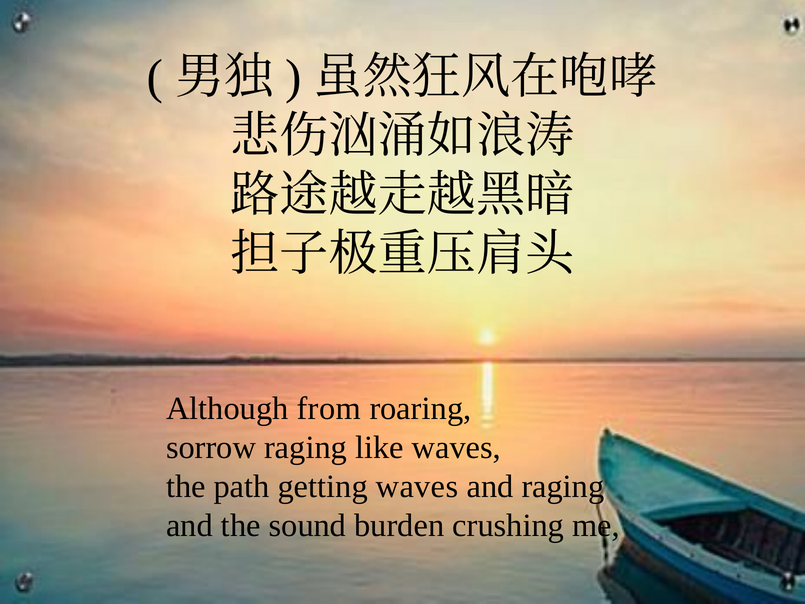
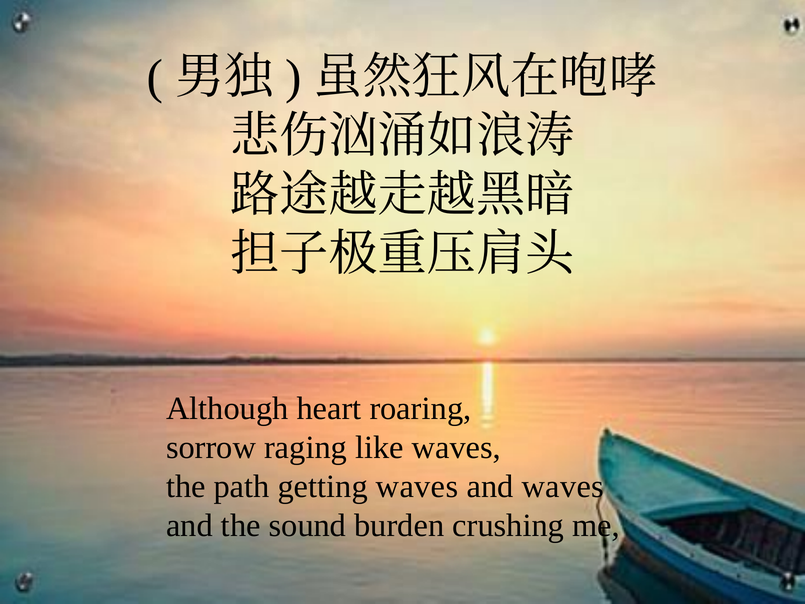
from: from -> heart (329, 408)
and raging: raging -> waves (563, 486)
